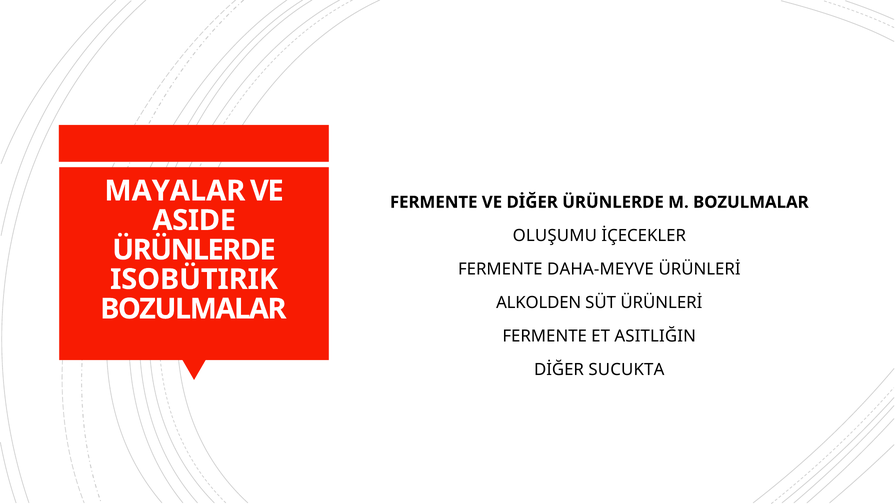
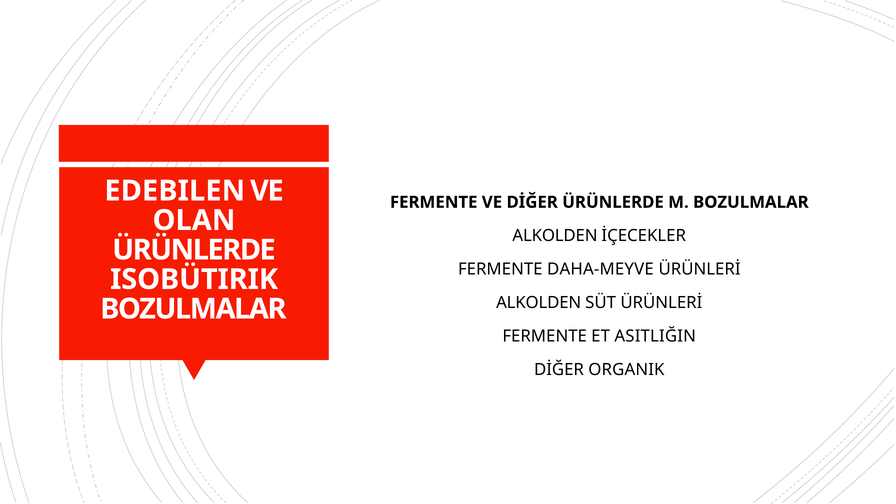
MAYALAR: MAYALAR -> EDEBILEN (175, 191)
ASIDE: ASIDE -> OLAN (194, 220)
OLUŞUMU: OLUŞUMU -> ALKOLDEN (555, 236)
SUCUKTA: SUCUKTA -> ORGANIK (626, 370)
